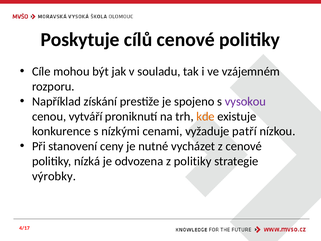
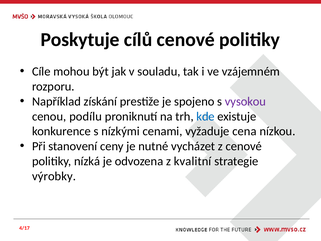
vytváří: vytváří -> podílu (86, 116)
kde colour: orange -> blue (206, 116)
patří: patří -> cena (244, 131)
z politiky: politiky -> kvalitní (193, 161)
